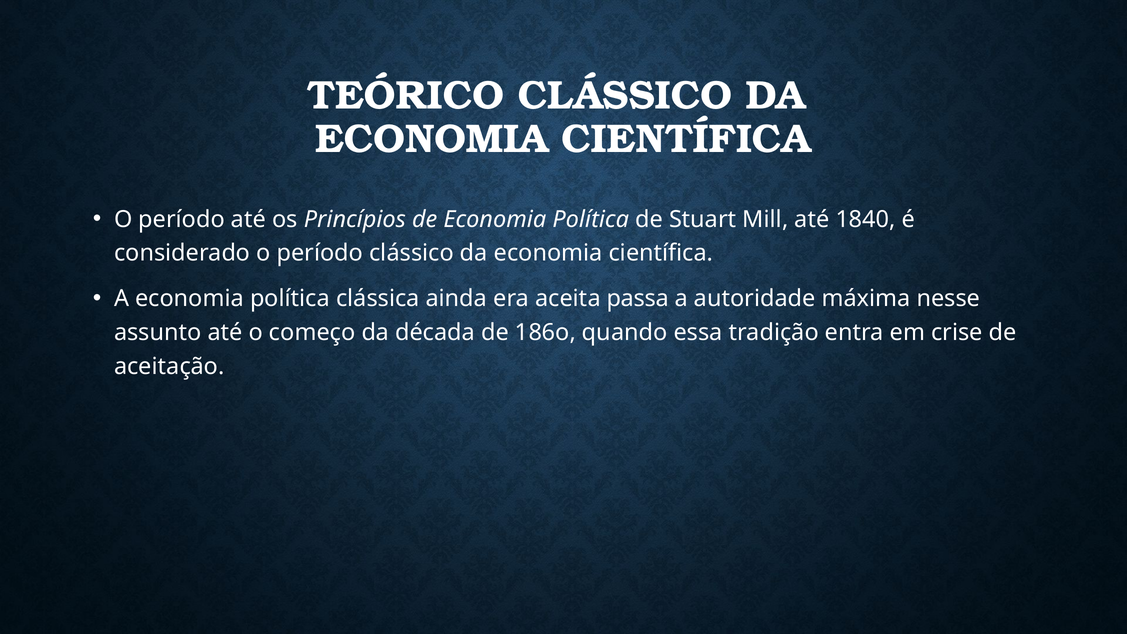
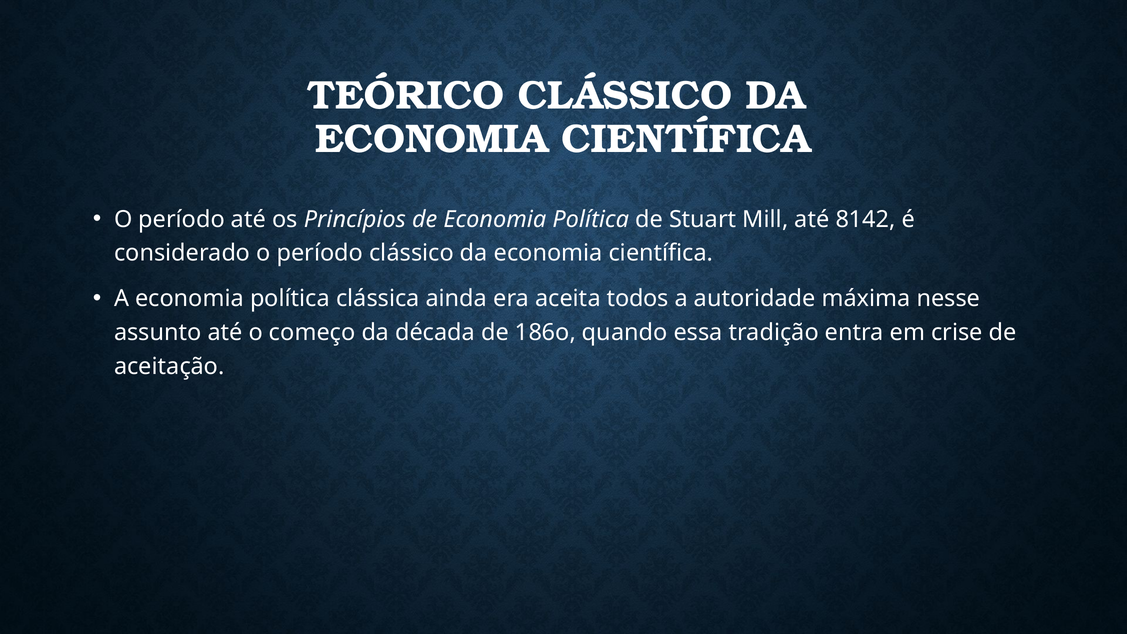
1840: 1840 -> 8142 (866, 219)
passa: passa -> todos (638, 299)
